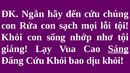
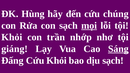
Ngắn: Ngắn -> Hùng (33, 14)
mọi underline: none -> present (89, 26)
sống: sống -> trần (56, 37)
dịu khỏi: khỏi -> sạch (113, 61)
